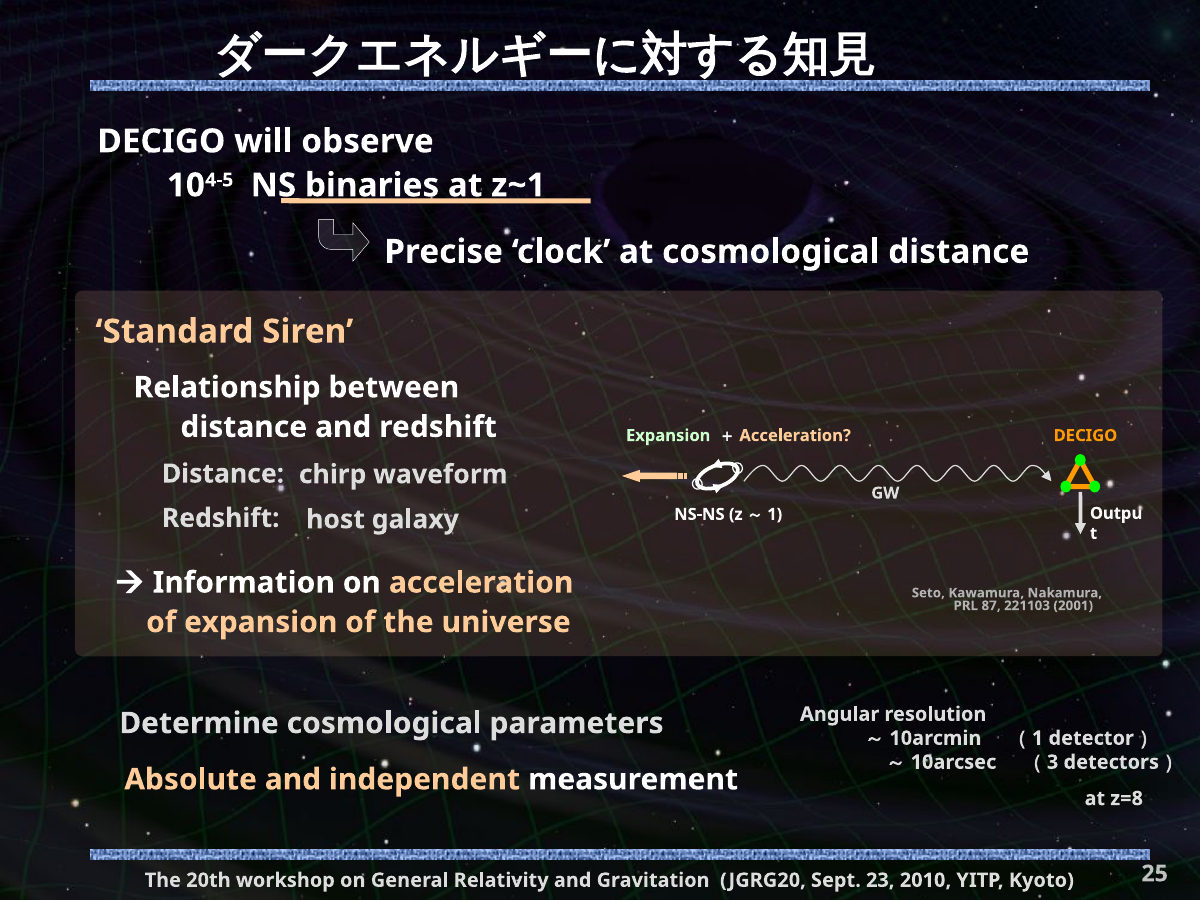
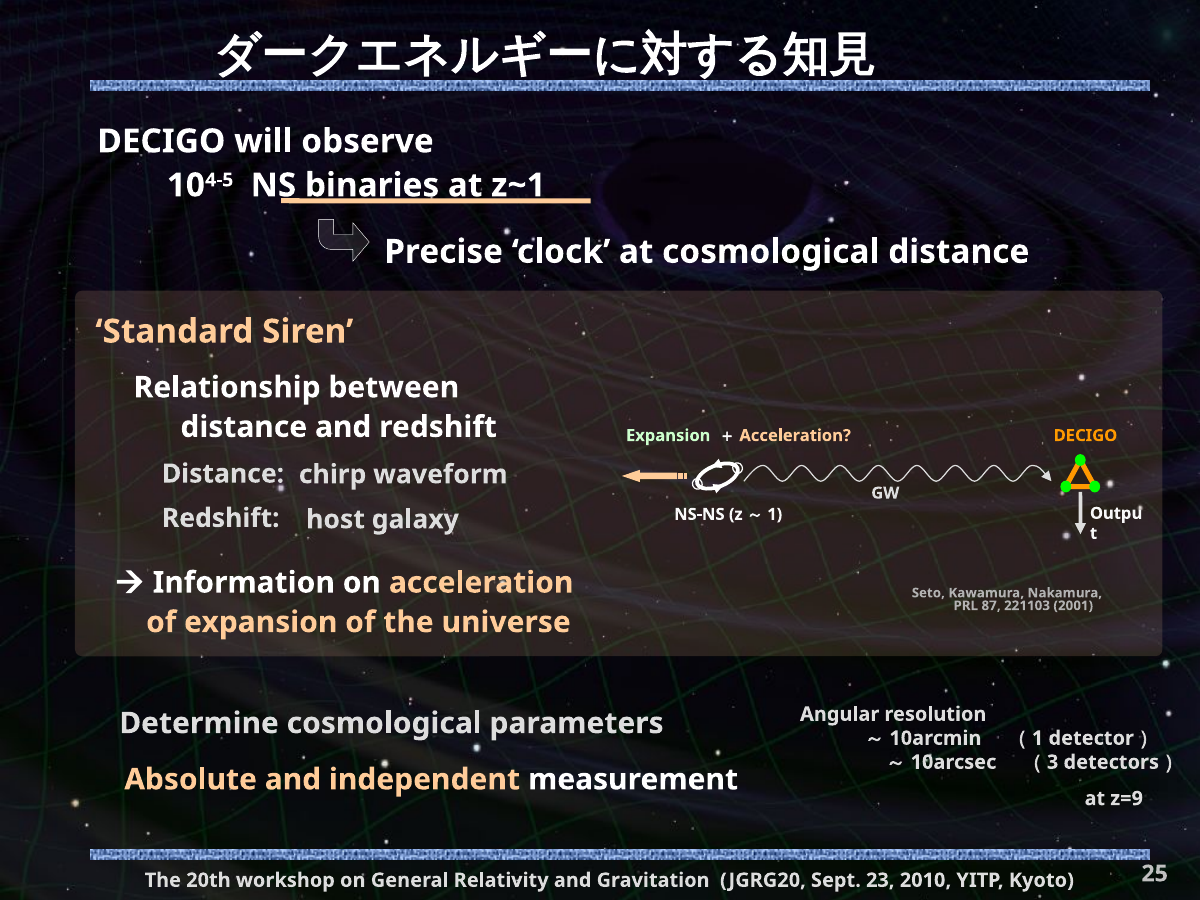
z=8: z=8 -> z=9 (1127, 799)
